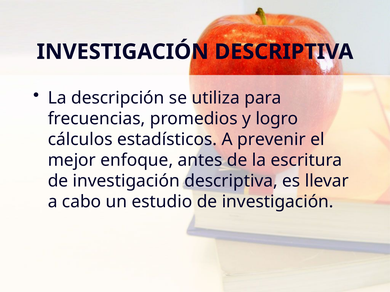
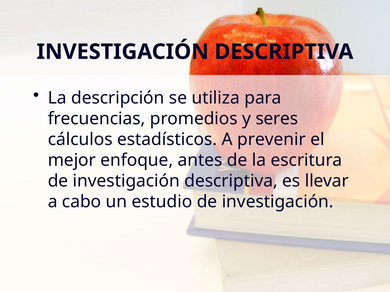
logro: logro -> seres (277, 119)
